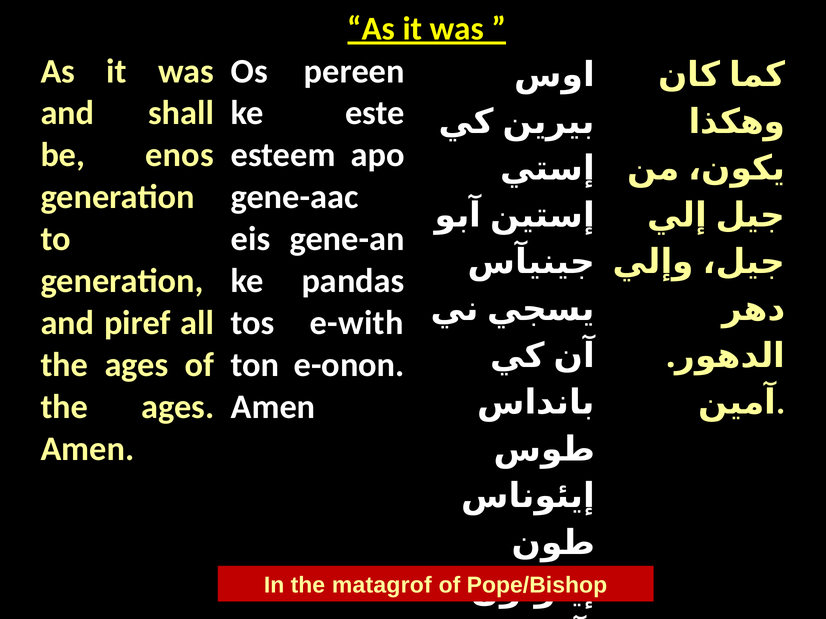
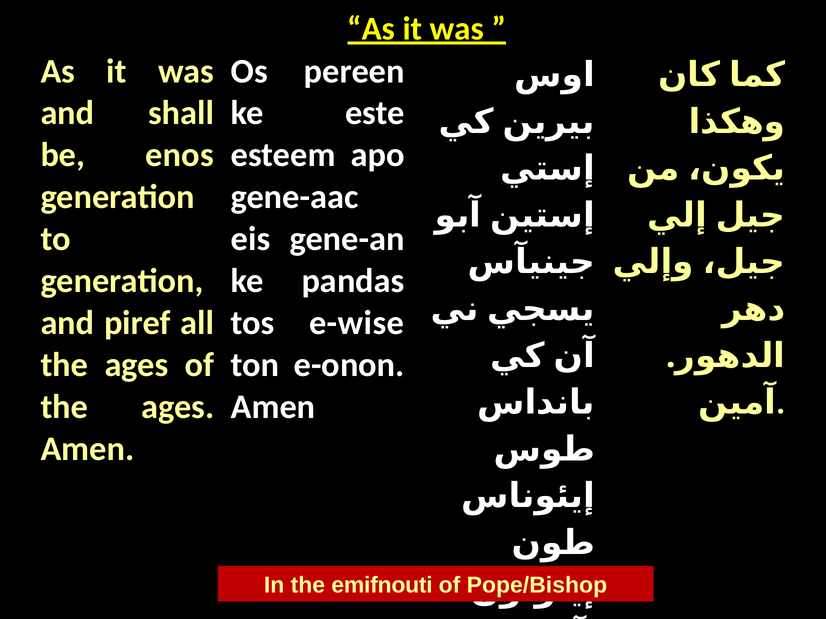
e-with: e-with -> e-wise (357, 323)
matagrof: matagrof -> emifnouti (382, 586)
